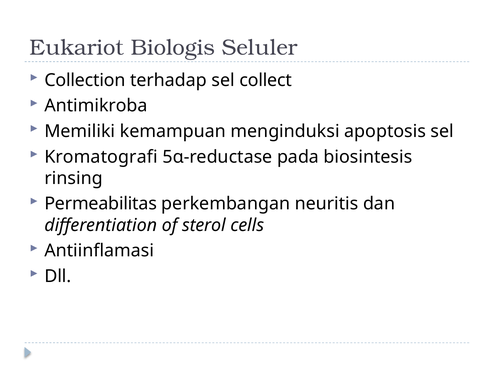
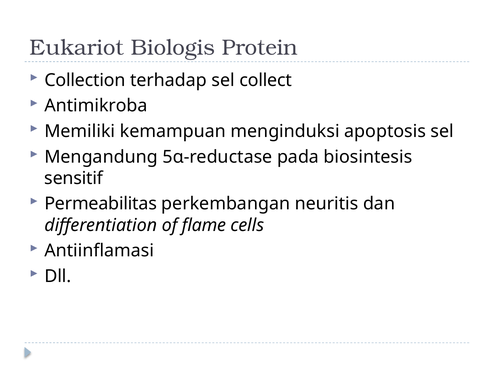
Seluler: Seluler -> Protein (260, 48)
Kromatografi: Kromatografi -> Mengandung (101, 157)
rinsing: rinsing -> sensitif (74, 178)
sterol: sterol -> flame (204, 225)
